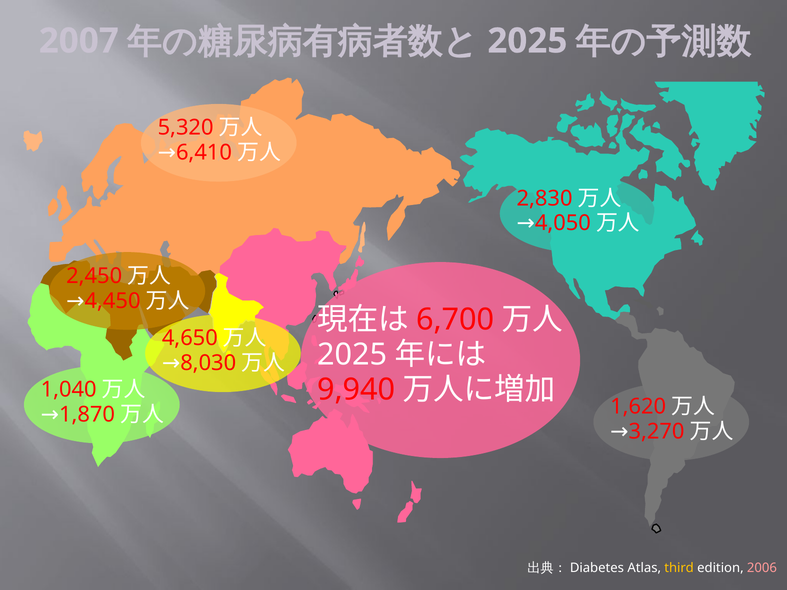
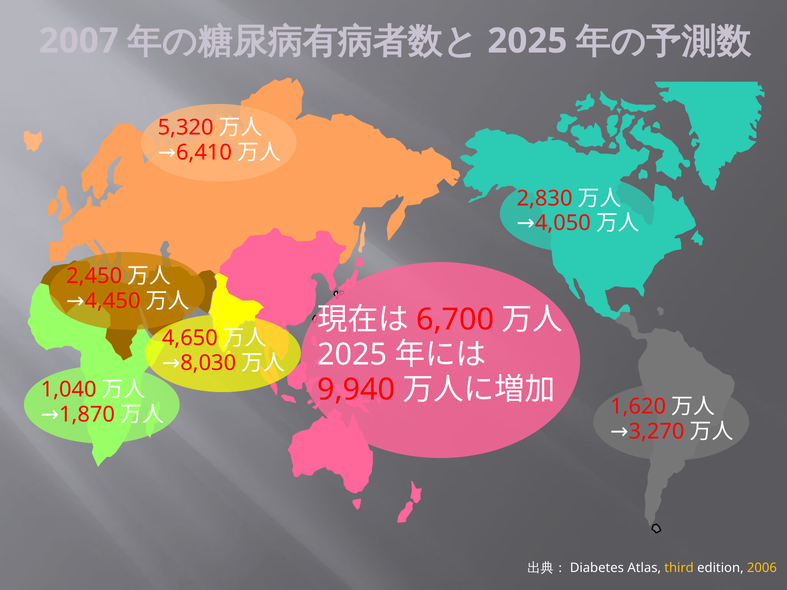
2006 colour: pink -> yellow (762, 568)
